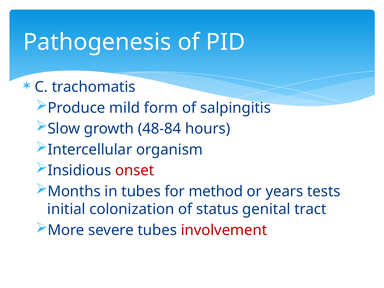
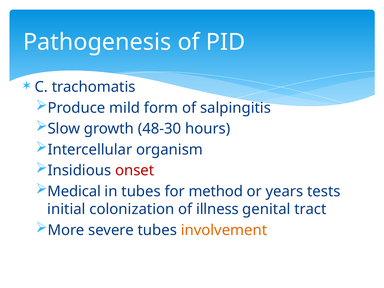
48-84: 48-84 -> 48-30 (160, 129)
Months: Months -> Medical (74, 191)
status: status -> illness (217, 209)
involvement colour: red -> orange (224, 230)
